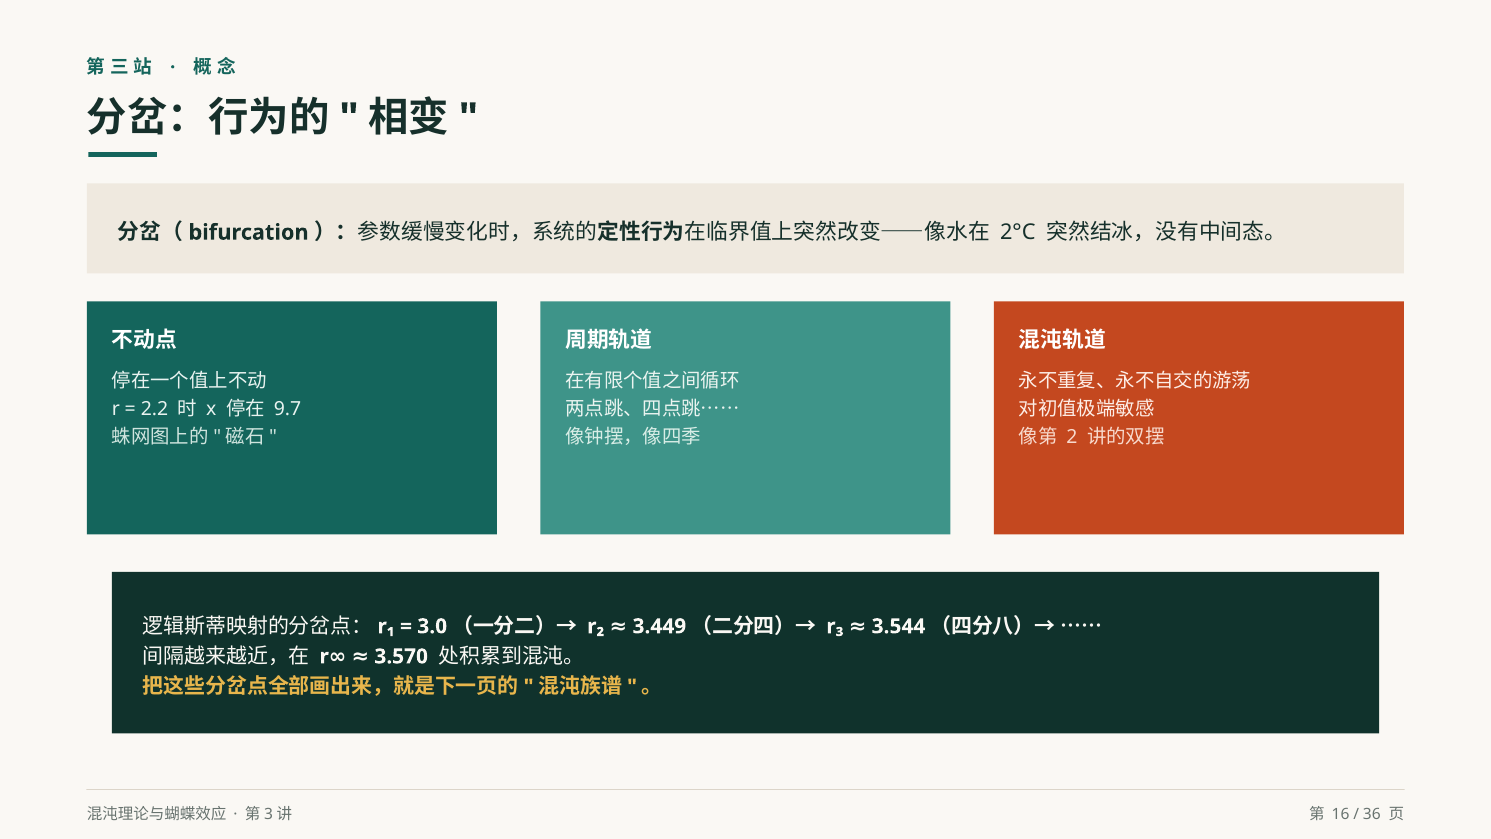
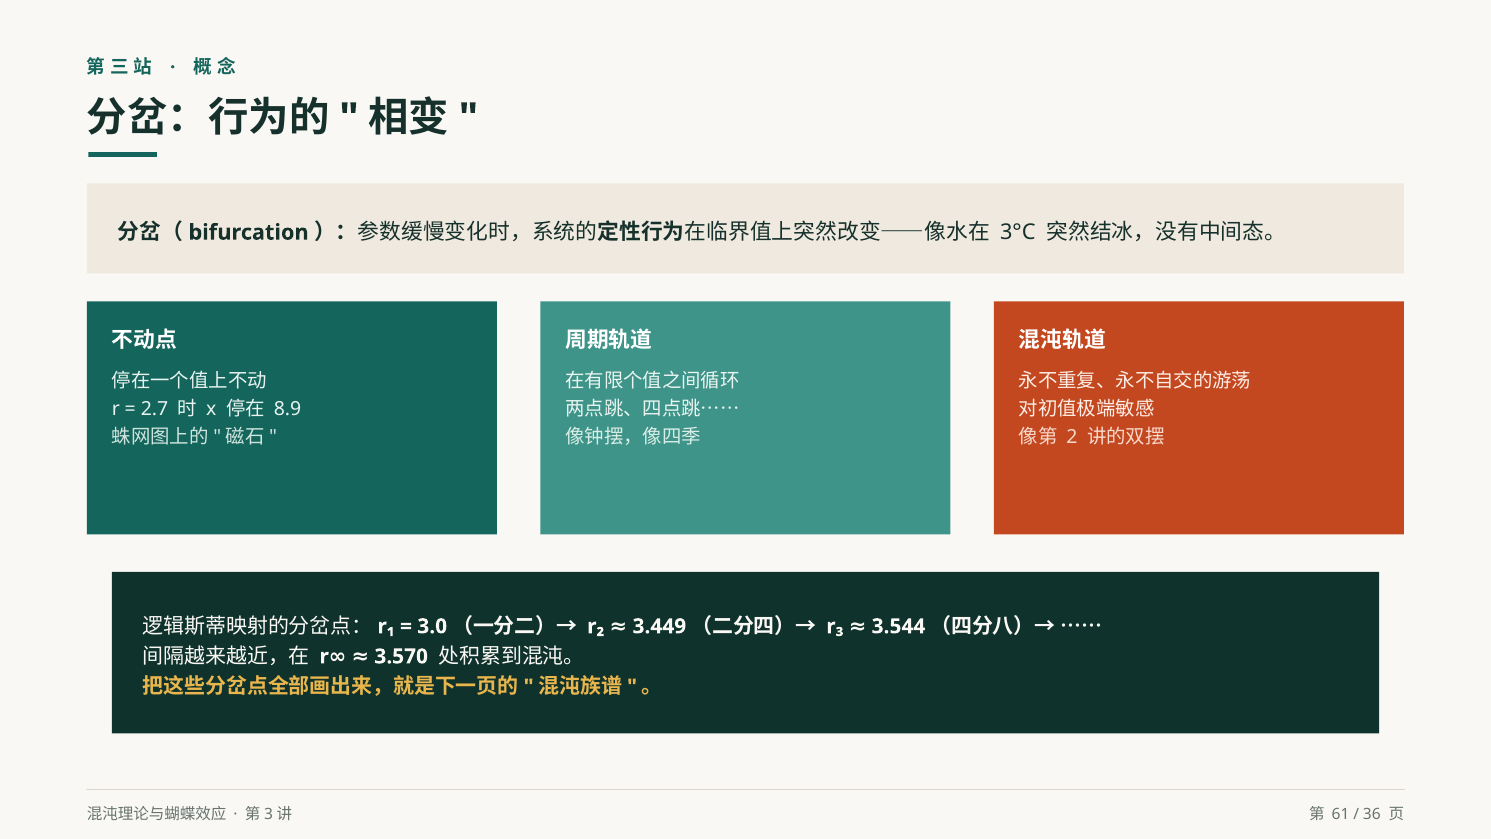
2°C: 2°C -> 3°C (1018, 232)
2.2: 2.2 -> 2.7 (155, 409)
9.7: 9.7 -> 8.9 (287, 409)
16: 16 -> 61 (1341, 814)
